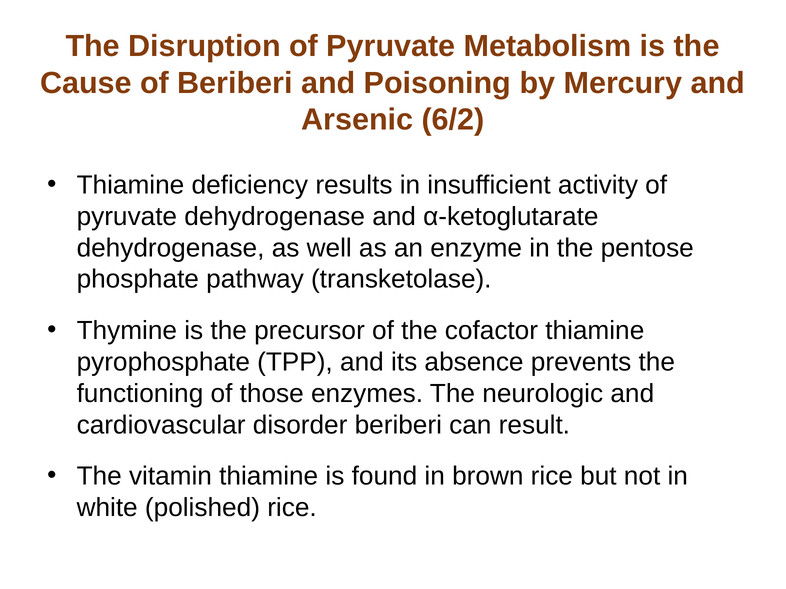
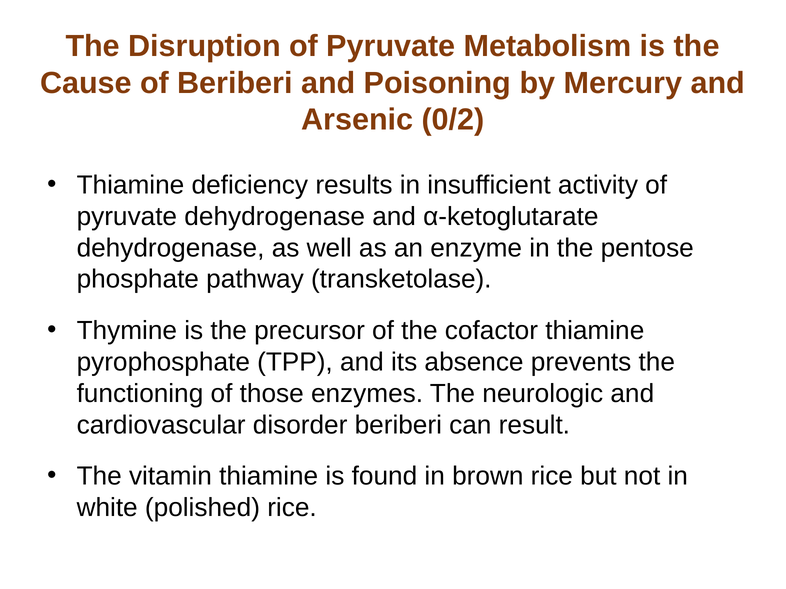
6/2: 6/2 -> 0/2 (453, 120)
